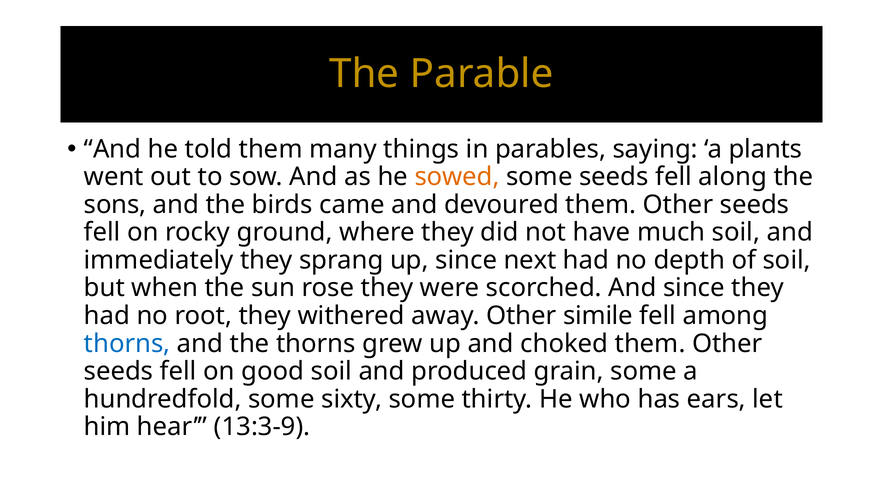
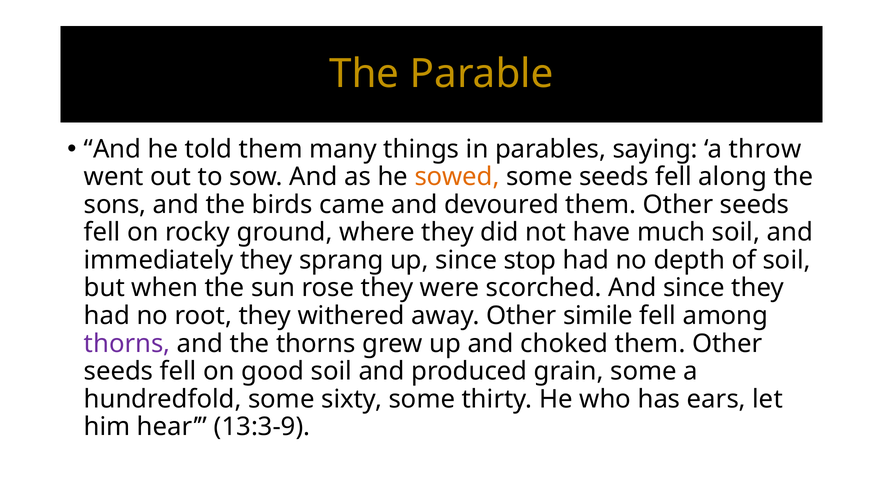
plants: plants -> throw (765, 149)
next: next -> stop (530, 261)
thorns colour: blue -> purple (127, 344)
